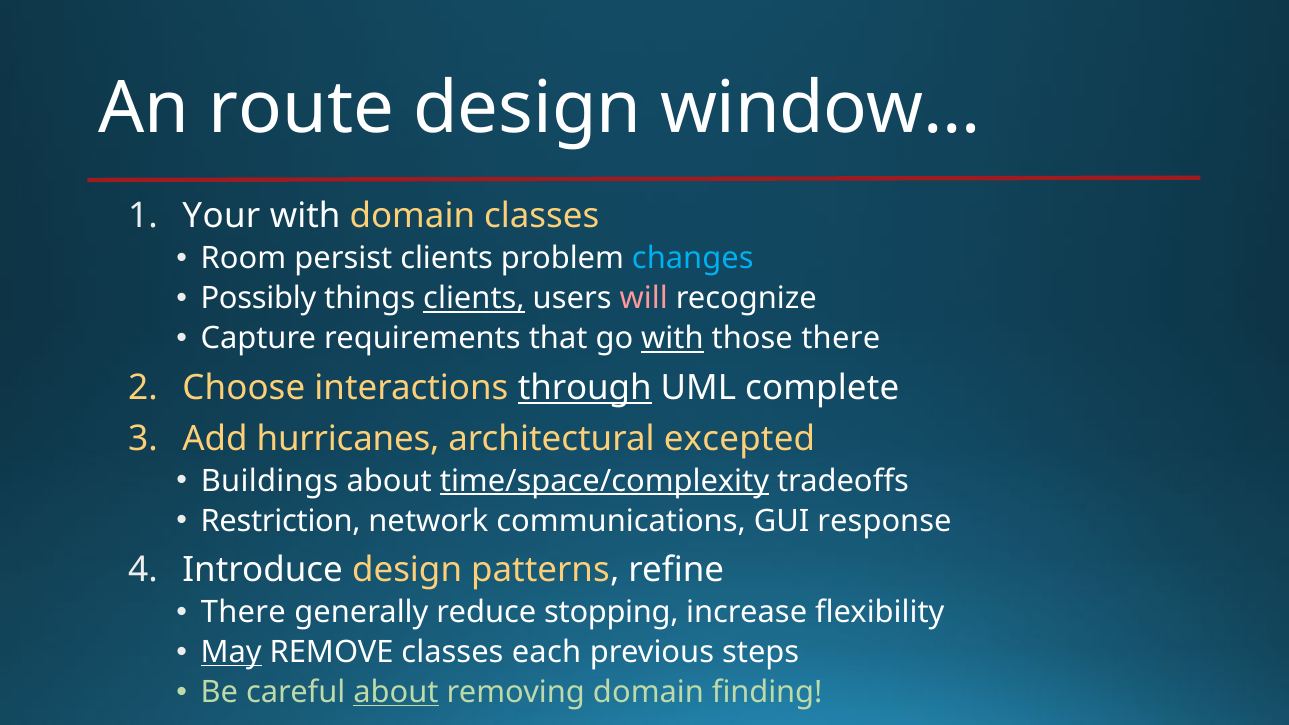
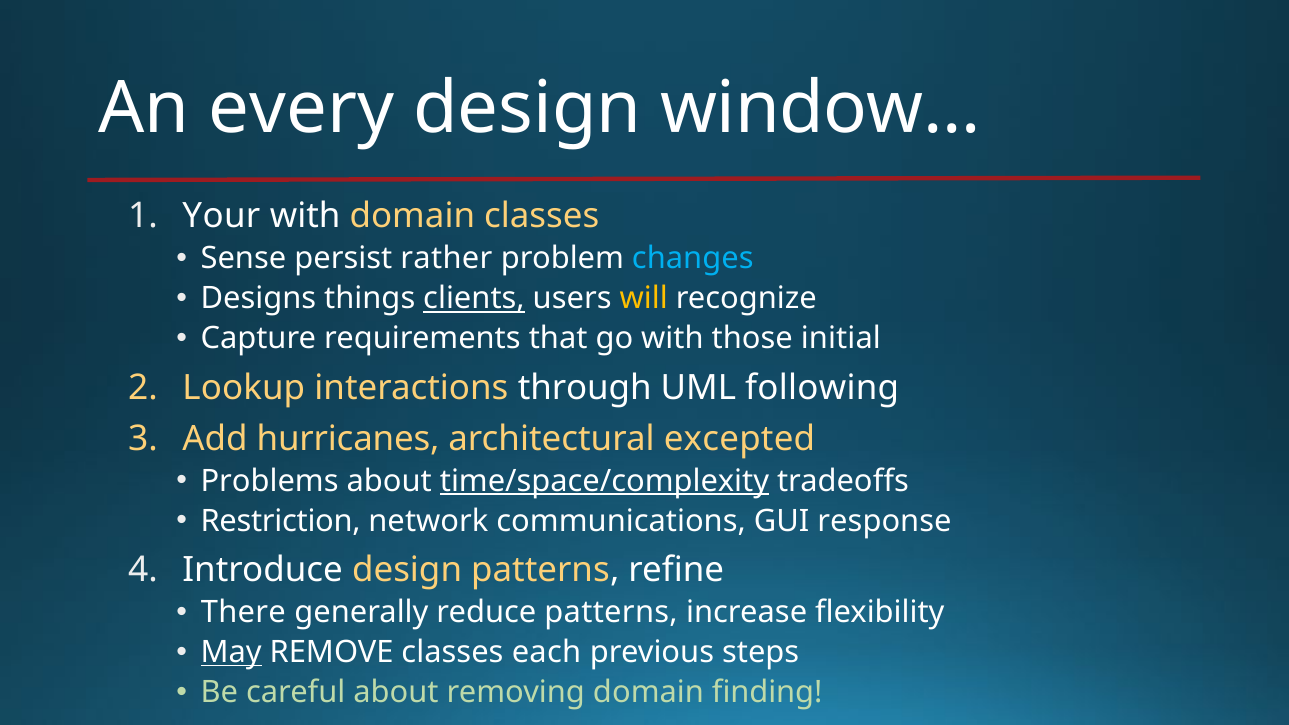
route: route -> every (301, 108)
Room: Room -> Sense (243, 259)
persist clients: clients -> rather (446, 259)
Possibly: Possibly -> Designs (258, 299)
will colour: pink -> yellow (644, 299)
with underline: present -> none (672, 339)
those there: there -> initial (841, 339)
Choose: Choose -> Lookup (244, 388)
through underline: present -> none (585, 388)
complete: complete -> following (822, 388)
Buildings: Buildings -> Problems (270, 481)
reduce stopping: stopping -> patterns (611, 612)
about underline: present -> none (396, 692)
